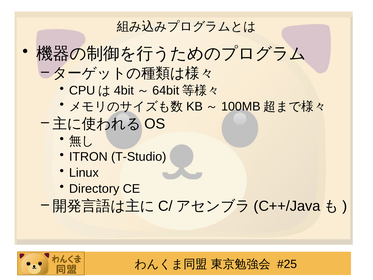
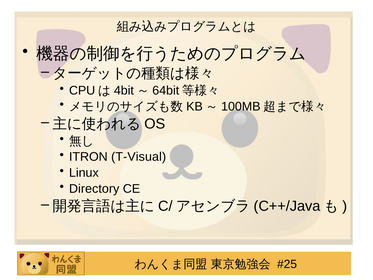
T-Studio: T-Studio -> T-Visual (139, 157)
